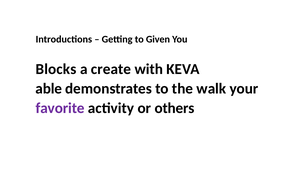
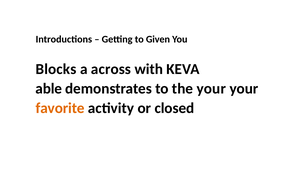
create: create -> across (111, 69)
the walk: walk -> your (211, 89)
favorite colour: purple -> orange (60, 108)
others: others -> closed (174, 108)
